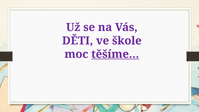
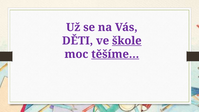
škole underline: none -> present (127, 41)
